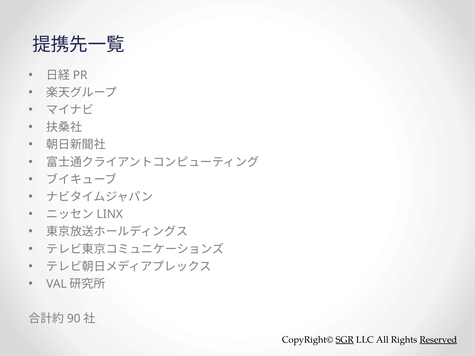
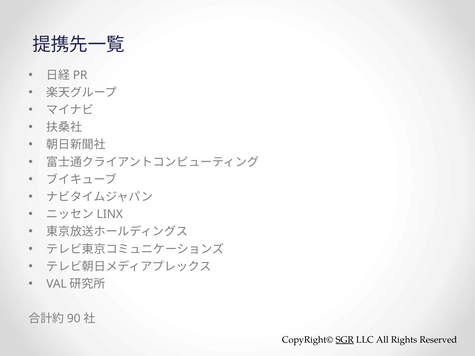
Reserved underline: present -> none (438, 340)
